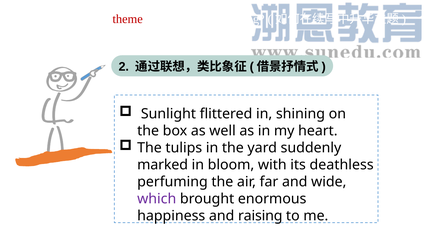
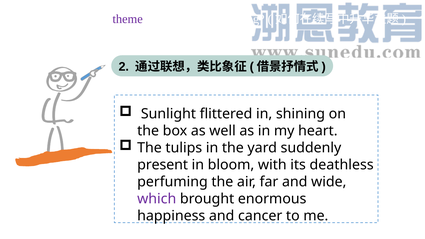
theme colour: red -> purple (128, 19)
marked: marked -> present (163, 165)
raising: raising -> cancer (260, 216)
